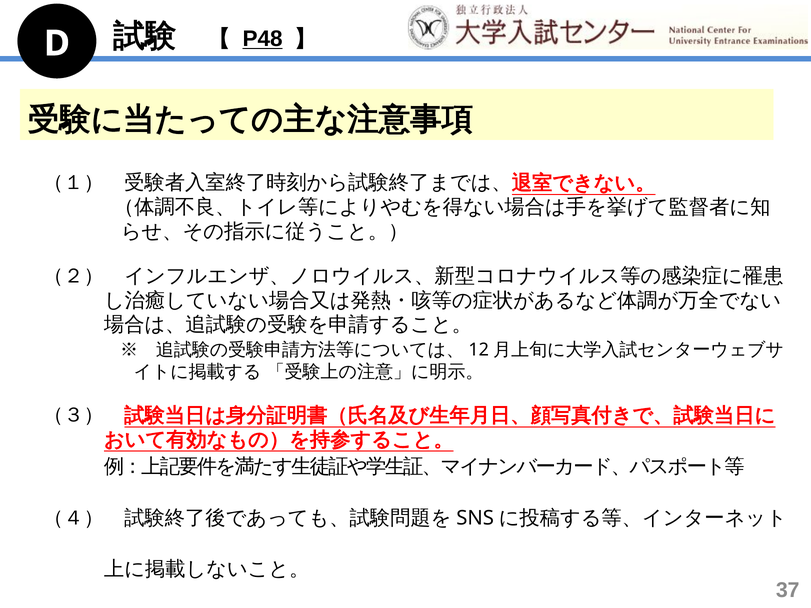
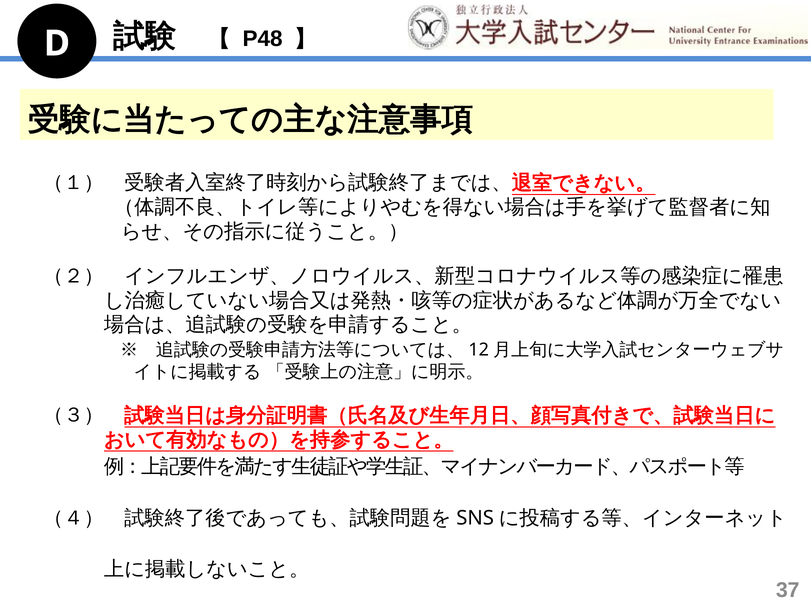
P48 underline: present -> none (263, 39)
